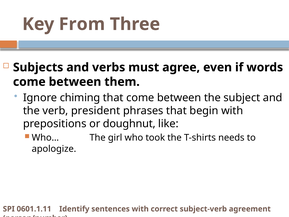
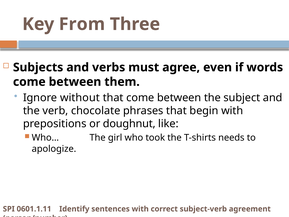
chiming: chiming -> without (80, 98)
president: president -> chocolate (96, 111)
